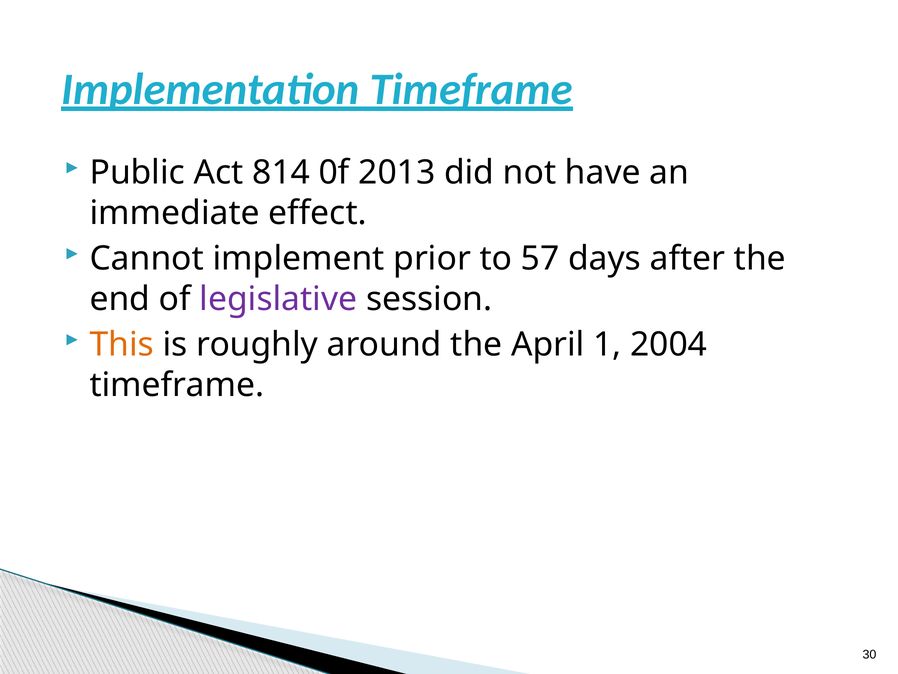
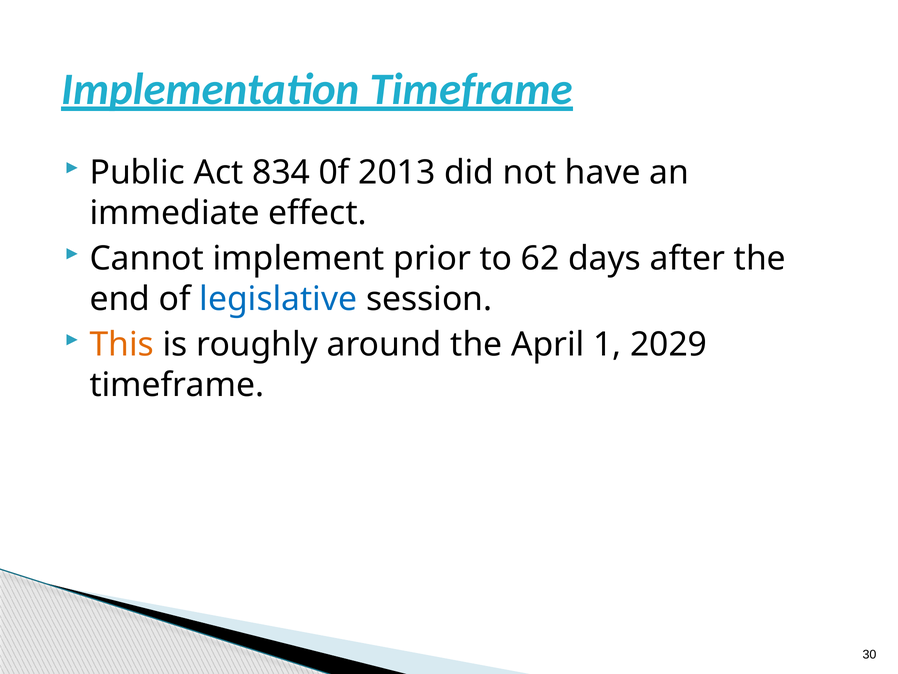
814: 814 -> 834 (281, 172)
57: 57 -> 62 (540, 258)
legislative colour: purple -> blue (278, 299)
2004: 2004 -> 2029 (669, 344)
